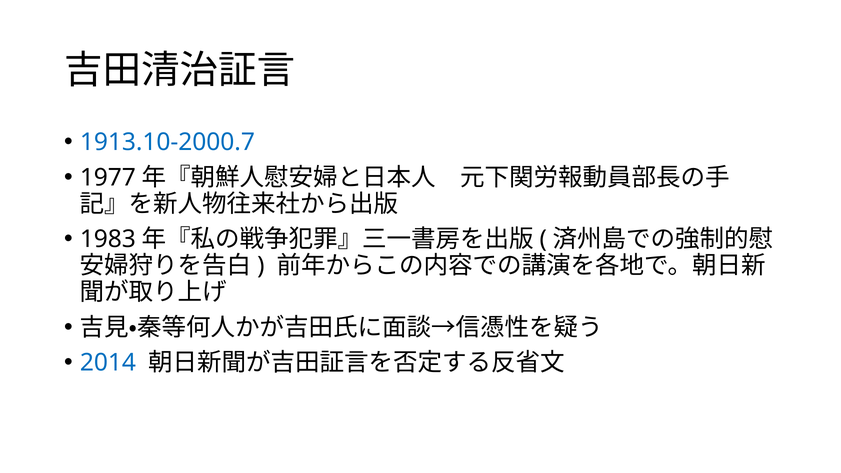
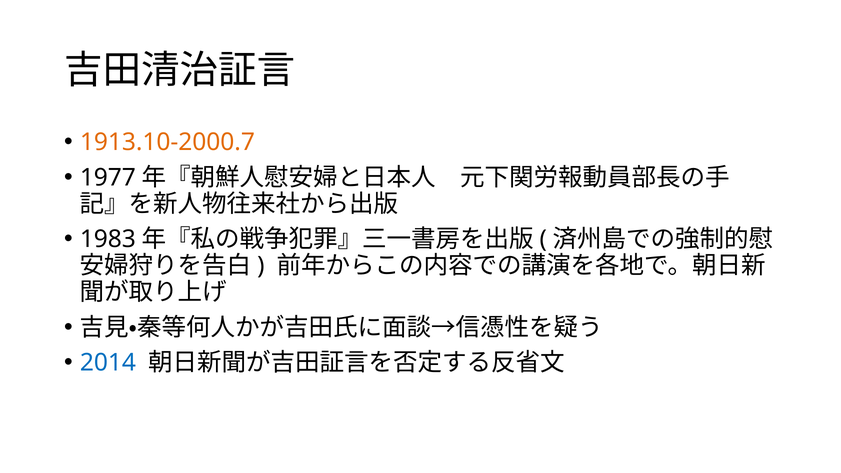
1913.10-2000.7 colour: blue -> orange (167, 142)
